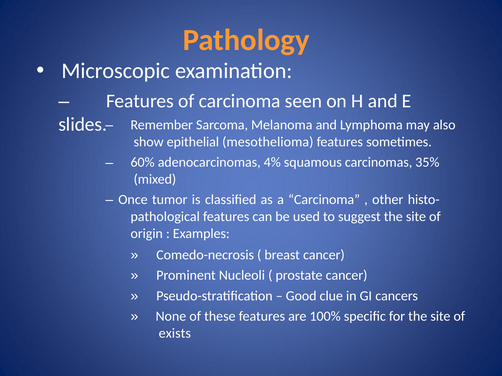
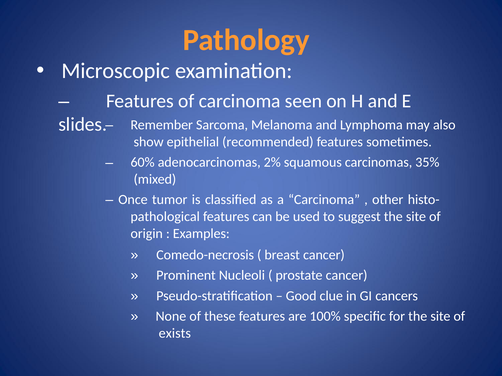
mesothelioma: mesothelioma -> recommended (268, 142)
4%: 4% -> 2% (272, 163)
